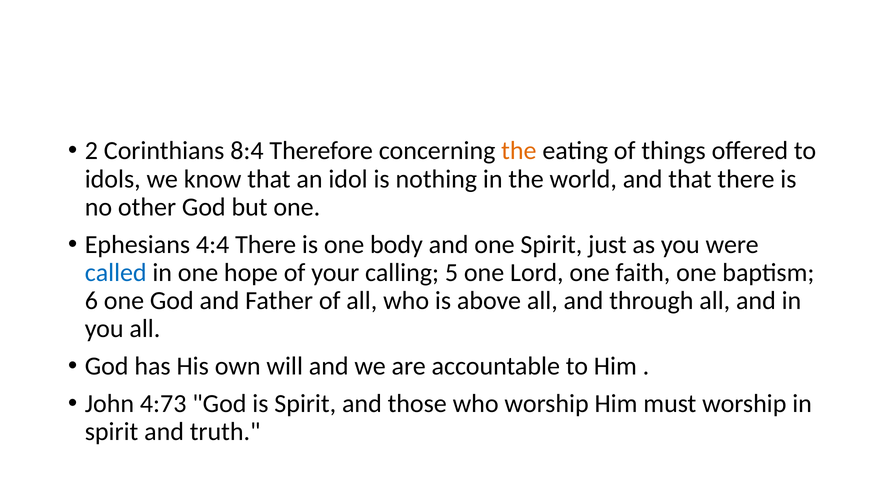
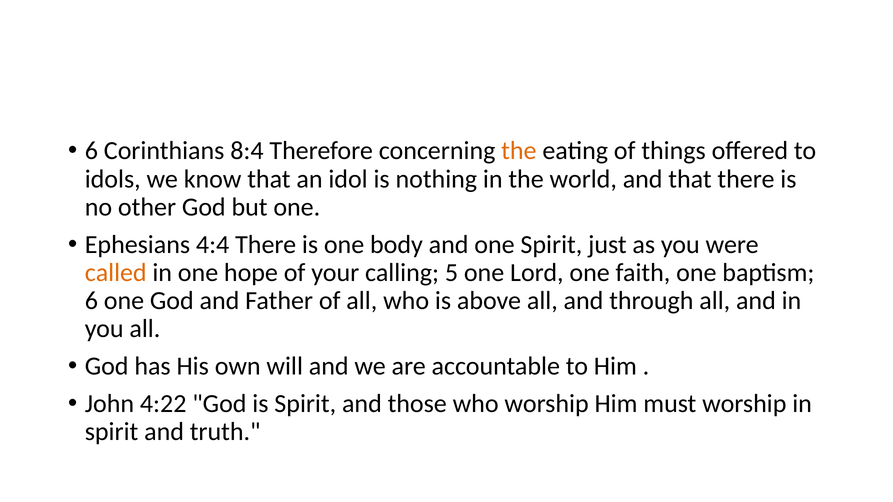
2: 2 -> 6 (91, 151)
called colour: blue -> orange (116, 273)
4:73: 4:73 -> 4:22 (163, 404)
